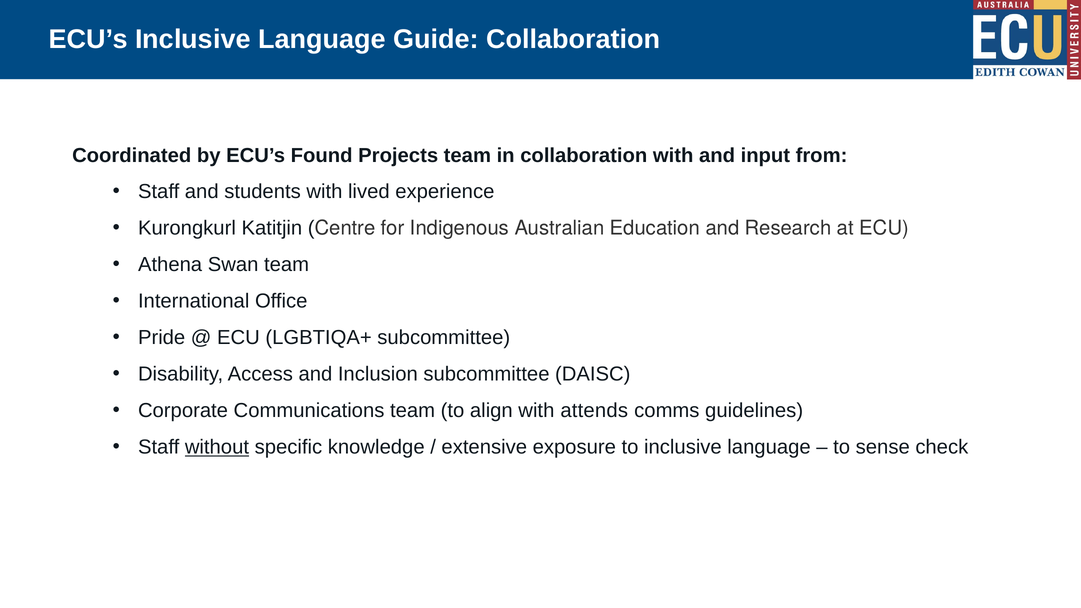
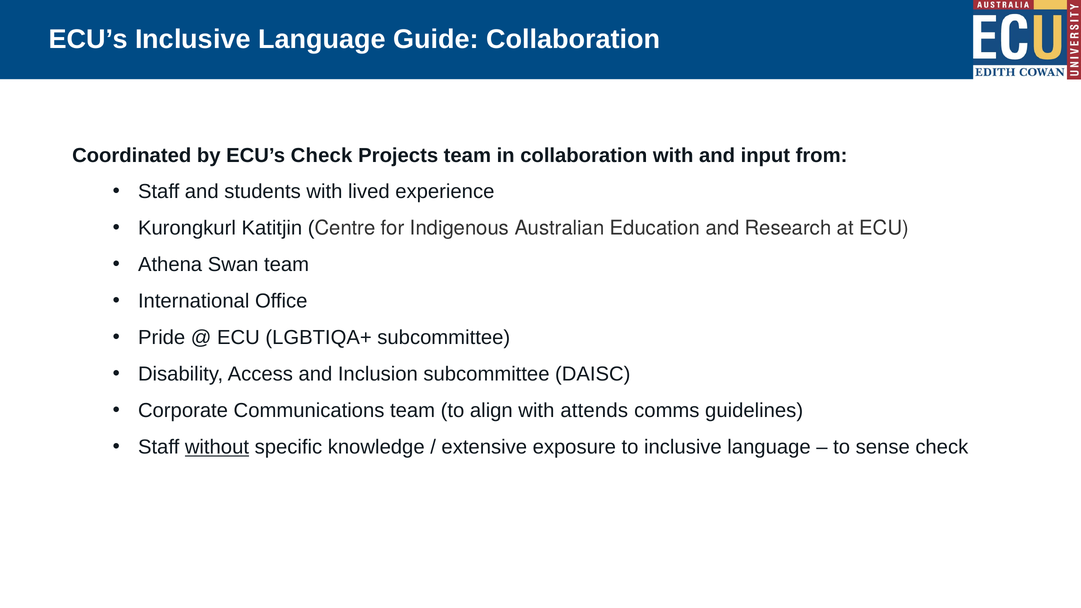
ECU’s Found: Found -> Check (322, 155)
